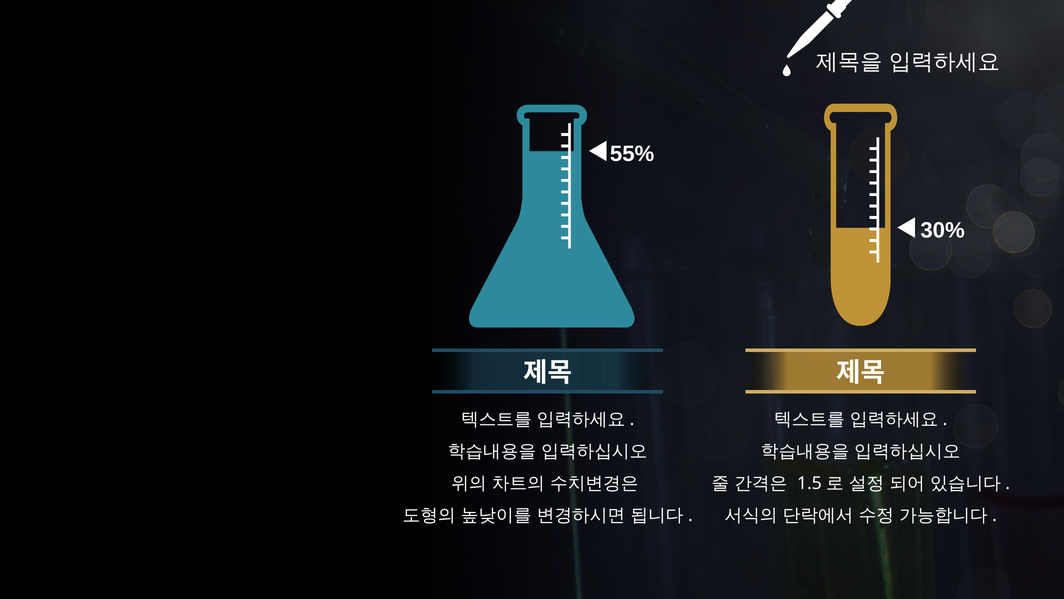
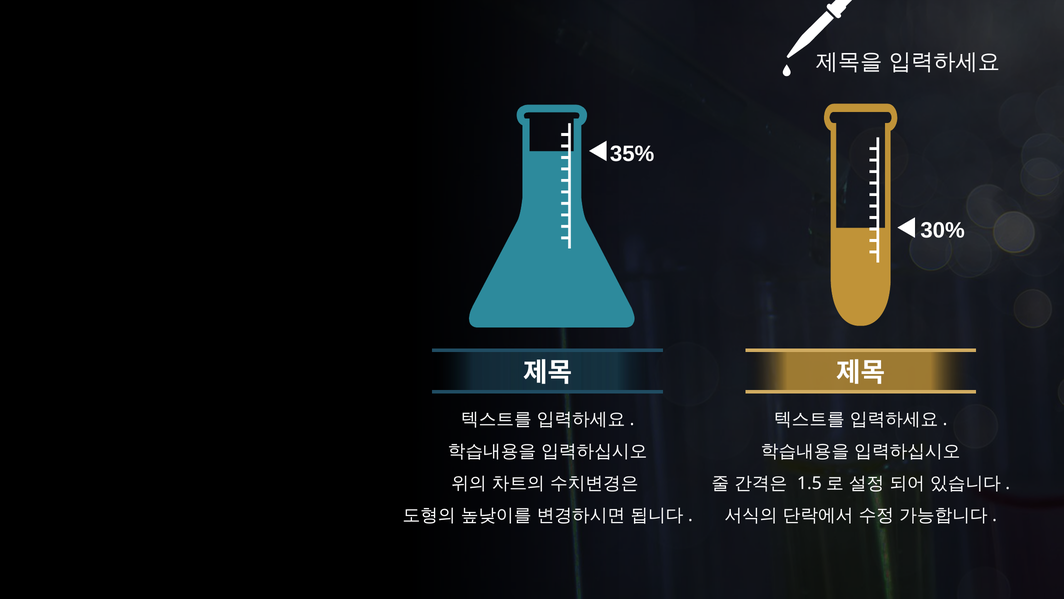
55%: 55% -> 35% (632, 154)
